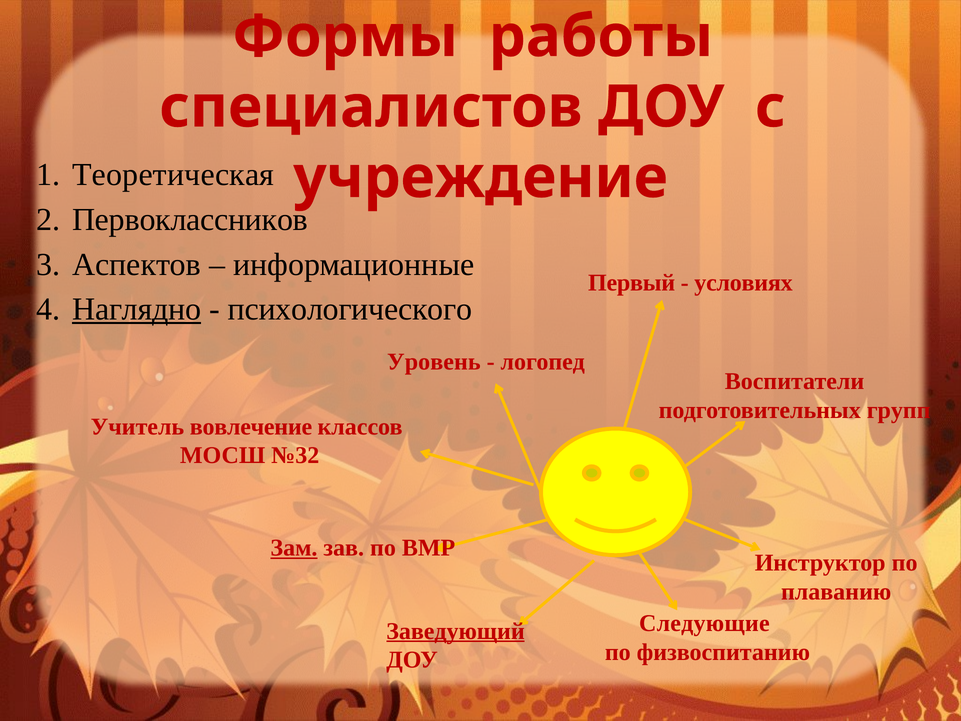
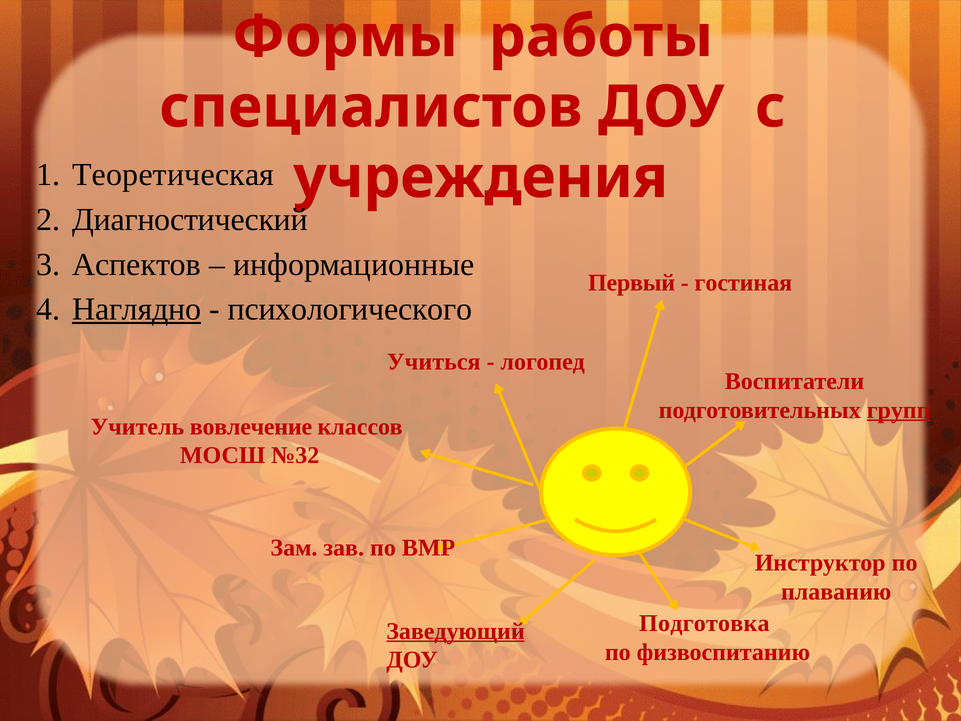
учреждение: учреждение -> учреждения (481, 178)
Первоклассников: Первоклассников -> Диагностический (190, 220)
условиях: условиях -> гостиная (743, 283)
Уровень: Уровень -> Учиться (434, 362)
групп underline: none -> present (899, 410)
Зам underline: present -> none (294, 548)
Следующие: Следующие -> Подготовка (704, 623)
